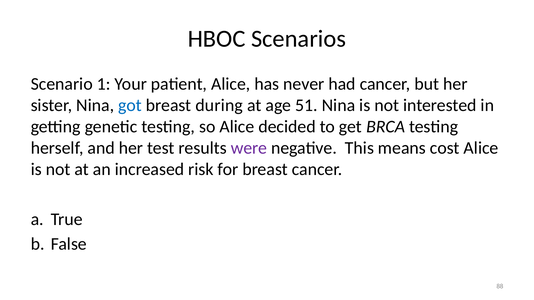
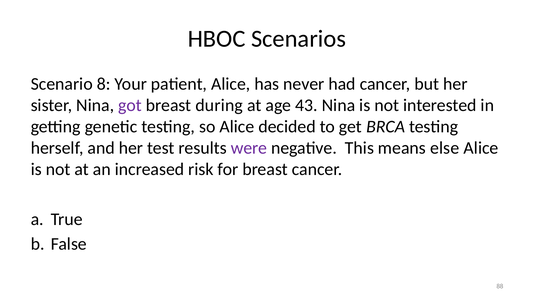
1: 1 -> 8 (104, 84)
got colour: blue -> purple (130, 105)
51: 51 -> 43 (306, 105)
cost: cost -> else (445, 148)
